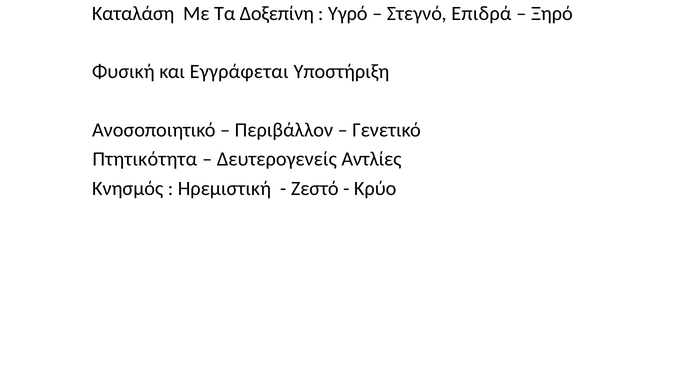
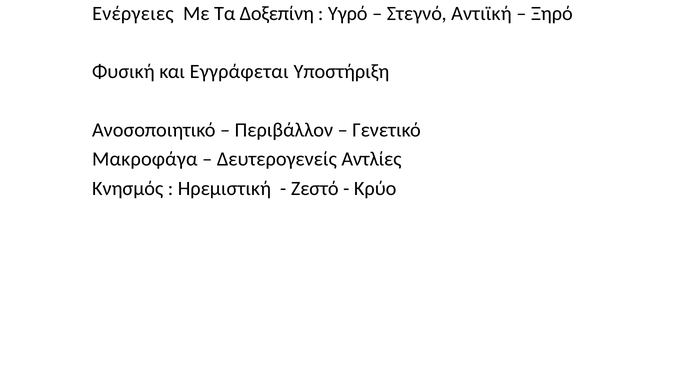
Καταλάση: Καταλάση -> Ενέργειες (133, 13)
Επιδρά: Επιδρά -> Αντιϊκή (481, 13)
Πτητικότητα: Πτητικότητα -> Μακροφάγα (145, 159)
